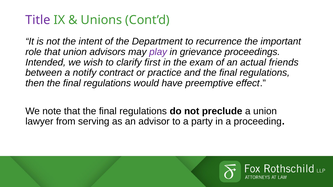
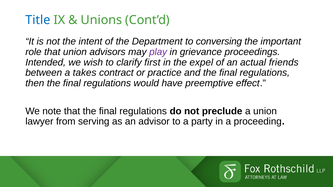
Title colour: purple -> blue (38, 20)
recurrence: recurrence -> conversing (219, 41)
exam: exam -> expel (201, 62)
notify: notify -> takes (85, 73)
